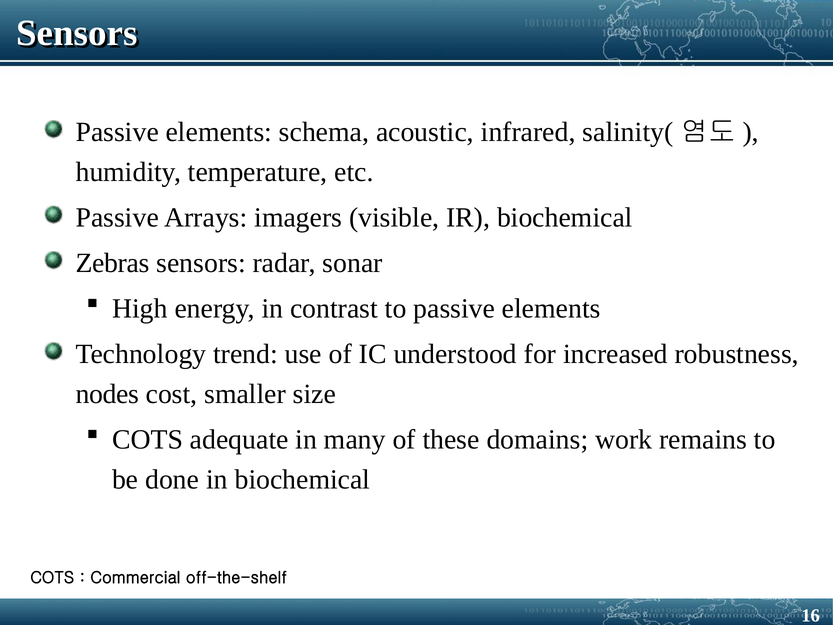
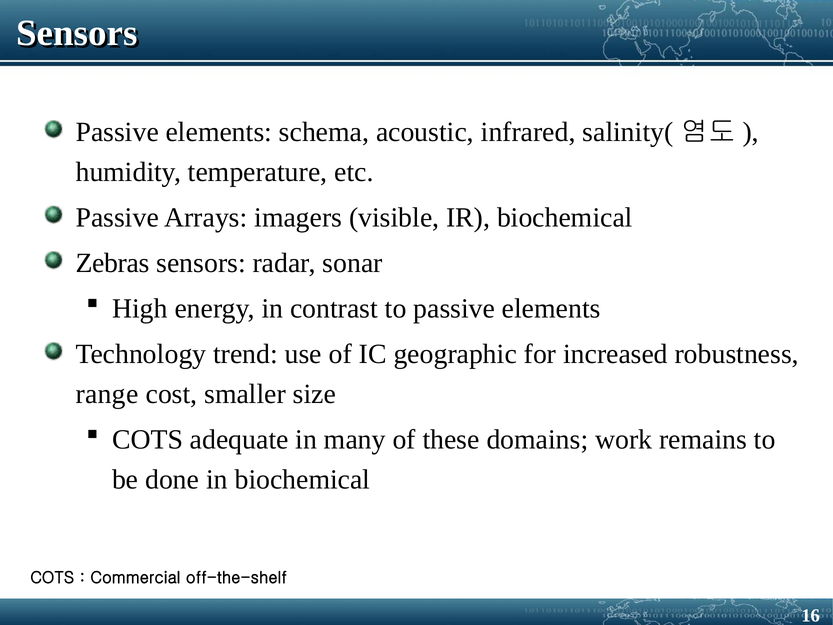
understood: understood -> geographic (455, 354)
nodes: nodes -> range (107, 394)
